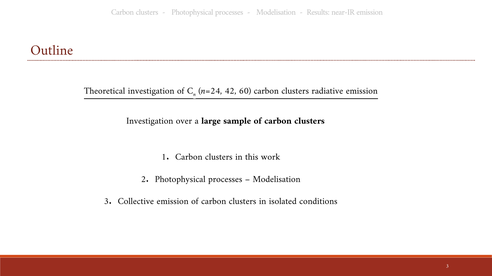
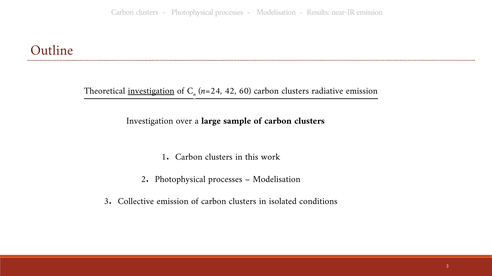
investigation underline: none -> present (151, 91)
